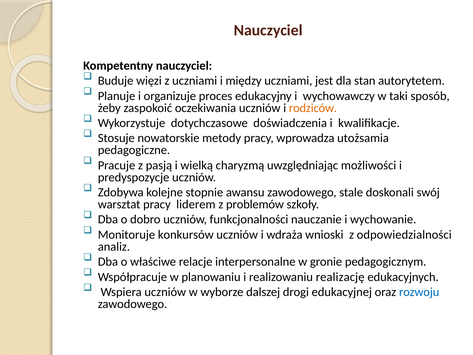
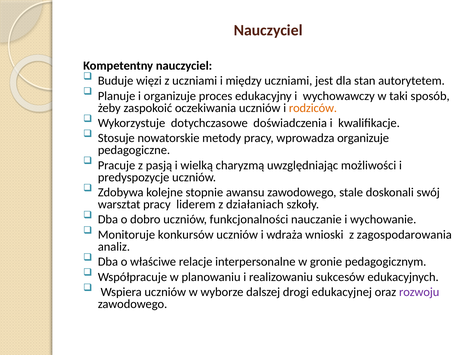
wprowadza utożsamia: utożsamia -> organizuje (363, 138)
problemów: problemów -> działaniach (255, 204)
odpowiedzialności: odpowiedzialności -> zagospodarowania (404, 234)
realizację: realizację -> sukcesów (340, 277)
rozwoju colour: blue -> purple (419, 292)
